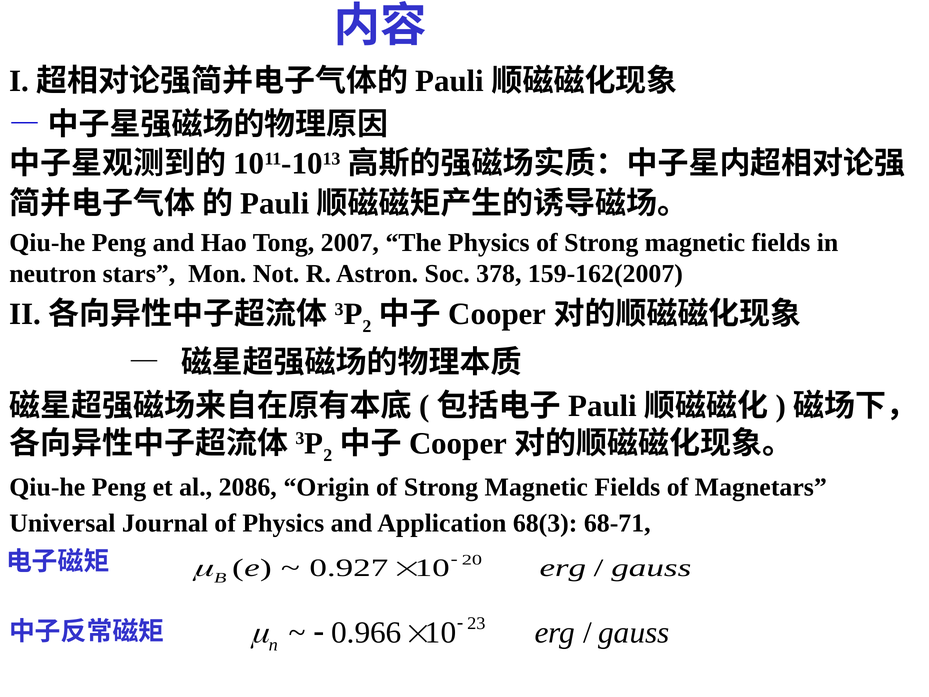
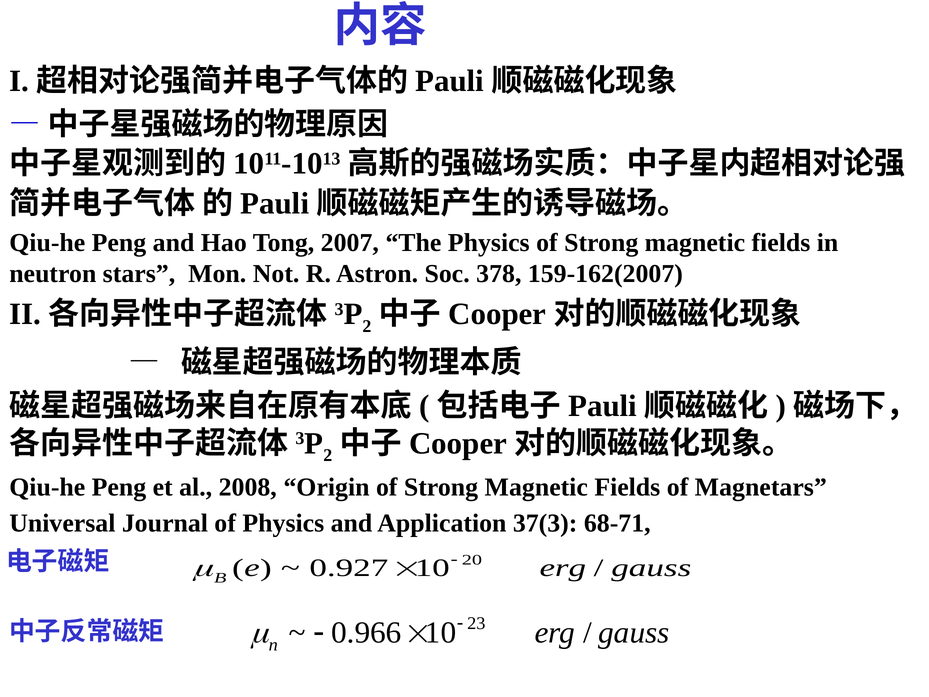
2086: 2086 -> 2008 (248, 487)
68(3: 68(3 -> 37(3 (545, 523)
